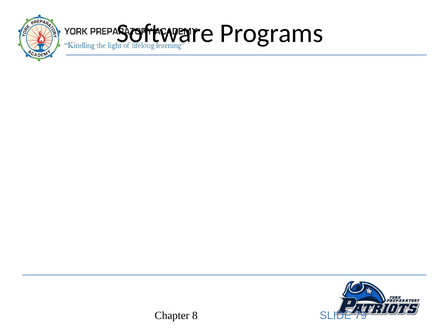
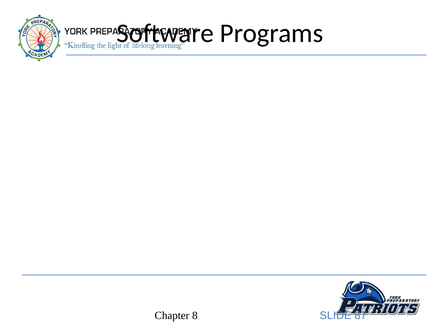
79: 79 -> 87 (361, 315)
